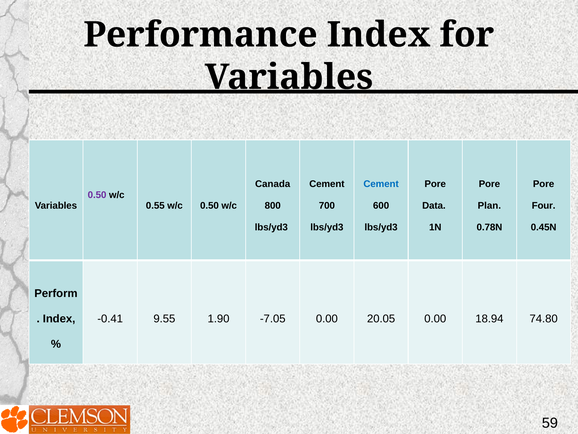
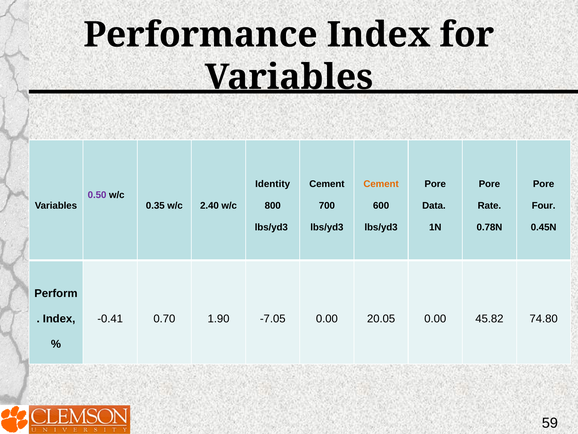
Canada: Canada -> Identity (273, 184)
Cement colour: blue -> orange (381, 184)
0.55: 0.55 -> 0.35 (155, 205)
w/c 0.50: 0.50 -> 2.40 (209, 205)
Plan: Plan -> Rate (489, 205)
9.55: 9.55 -> 0.70 (164, 318)
18.94: 18.94 -> 45.82 (489, 318)
